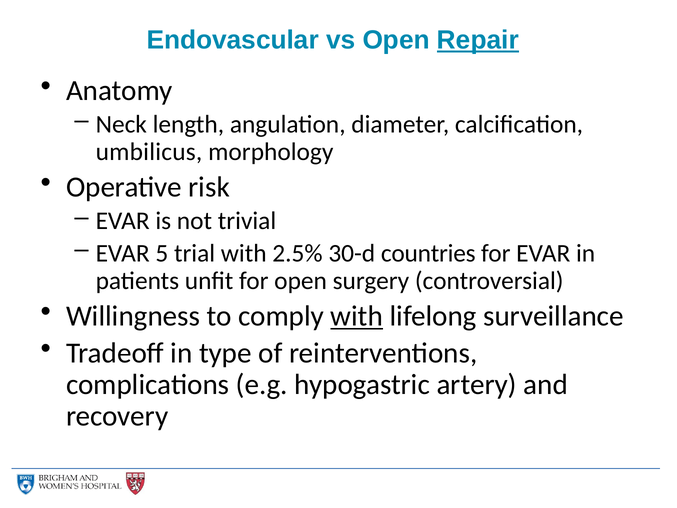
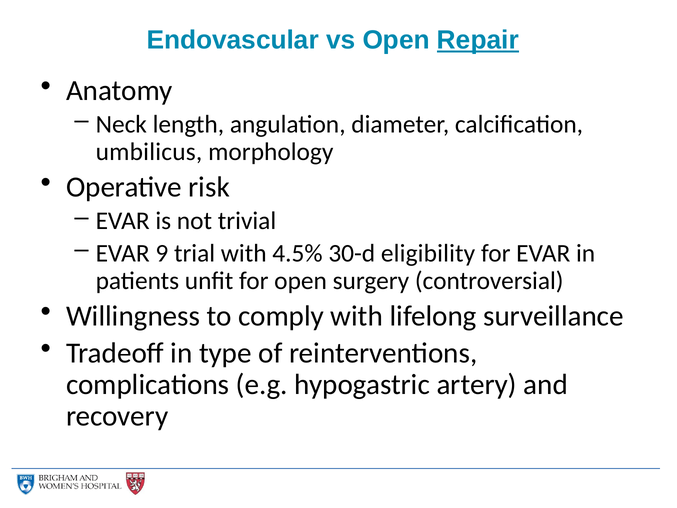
5: 5 -> 9 (162, 253)
2.5%: 2.5% -> 4.5% (297, 253)
countries: countries -> eligibility (428, 253)
with underline: present -> none (357, 316)
